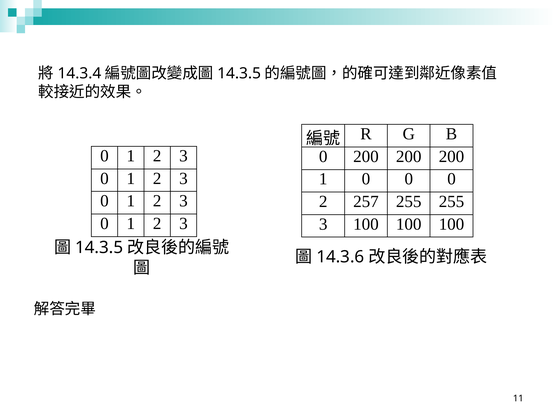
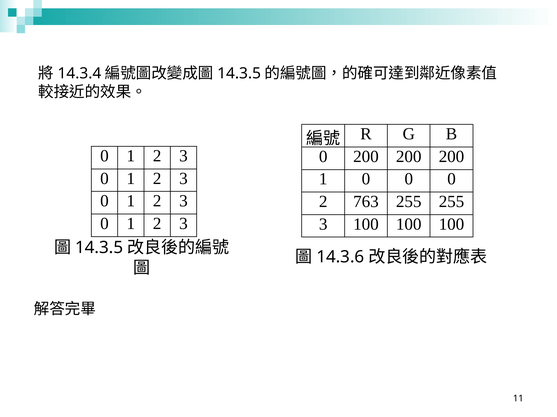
257: 257 -> 763 (366, 202)
